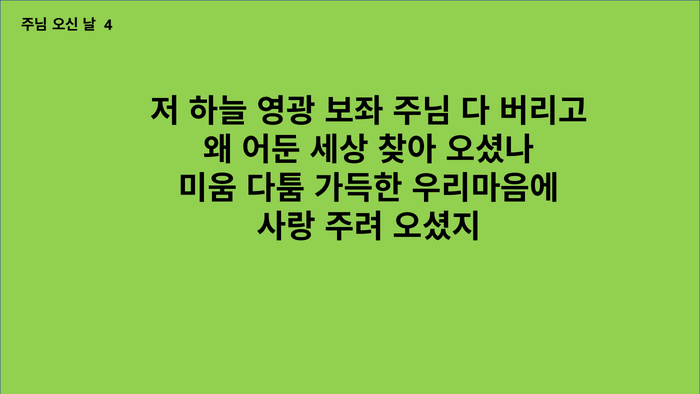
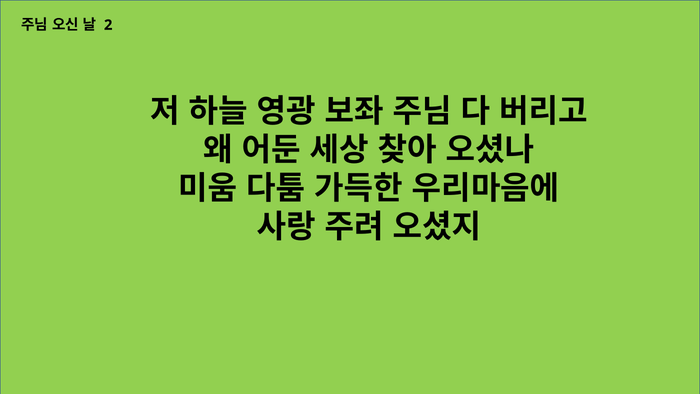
4: 4 -> 2 (108, 25)
